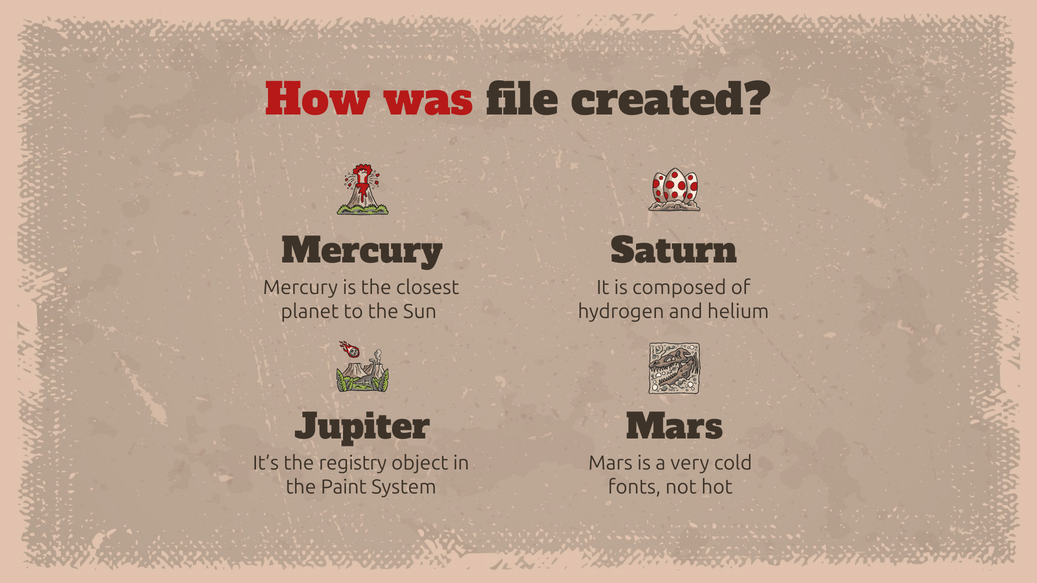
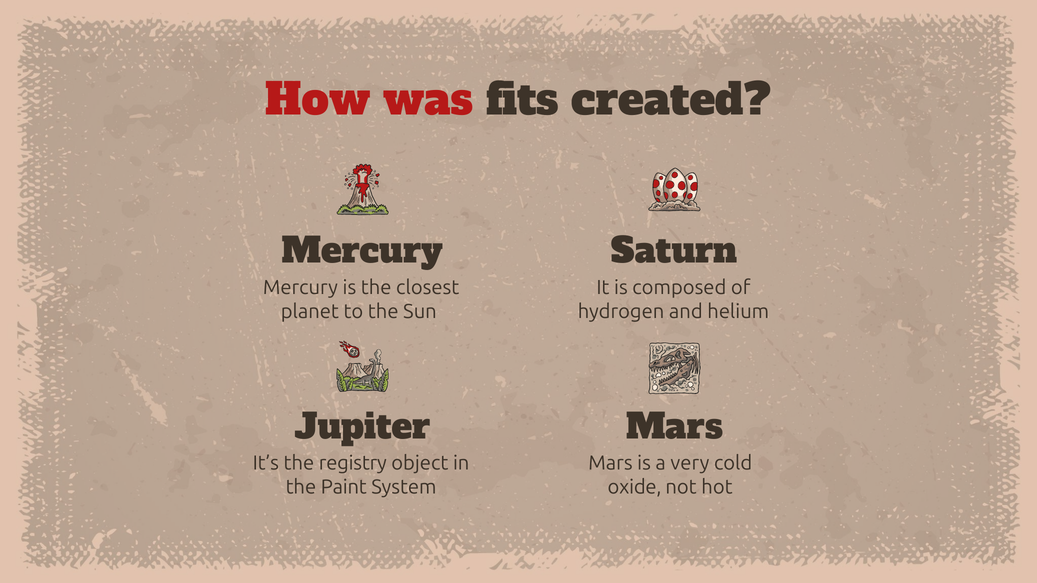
file: file -> fits (522, 101)
fonts: fonts -> oxide (635, 487)
